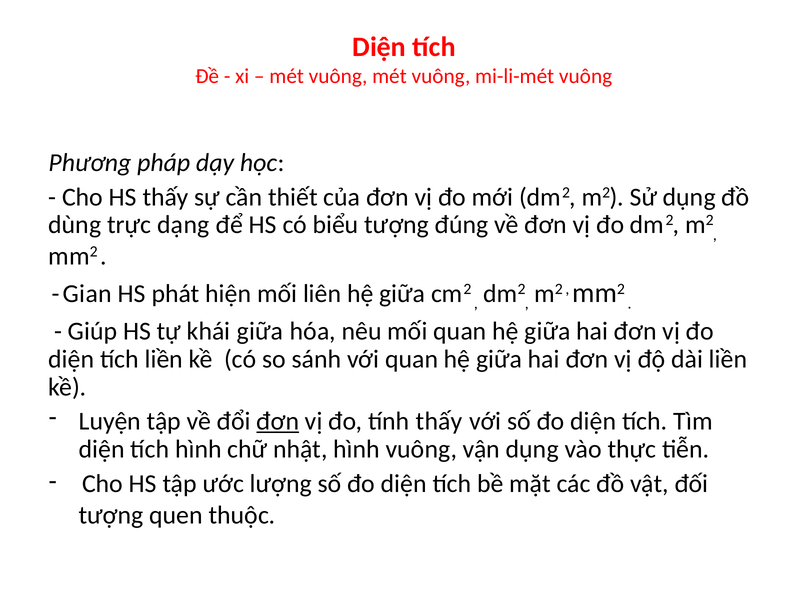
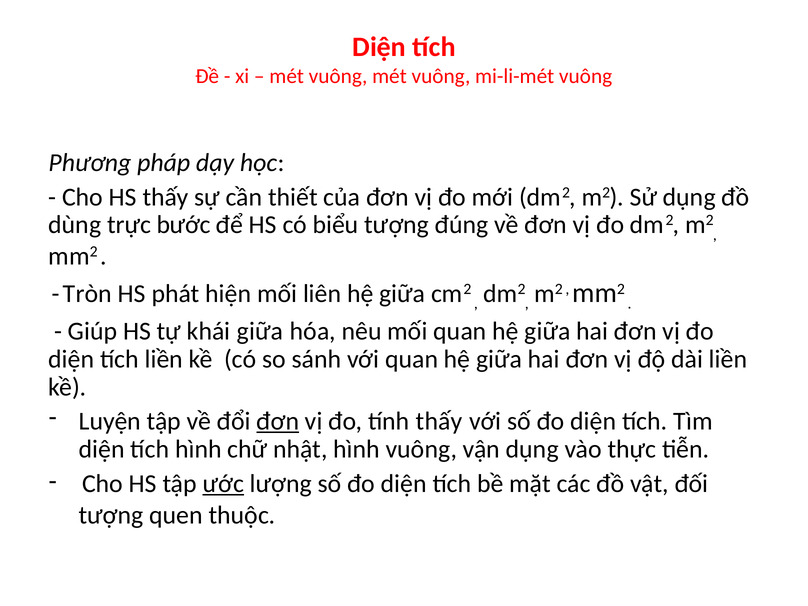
dạng: dạng -> bước (184, 225)
Gian: Gian -> Tròn (87, 294)
ước underline: none -> present (223, 484)
